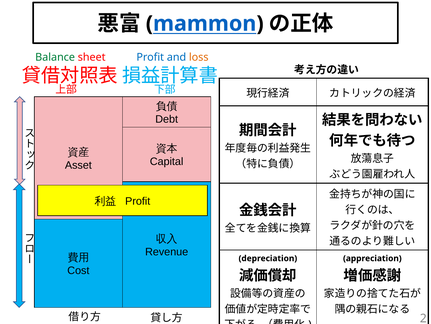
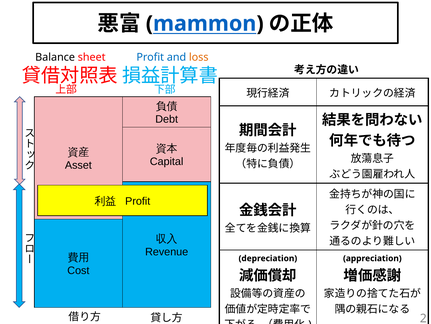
Balance colour: green -> black (55, 57)
